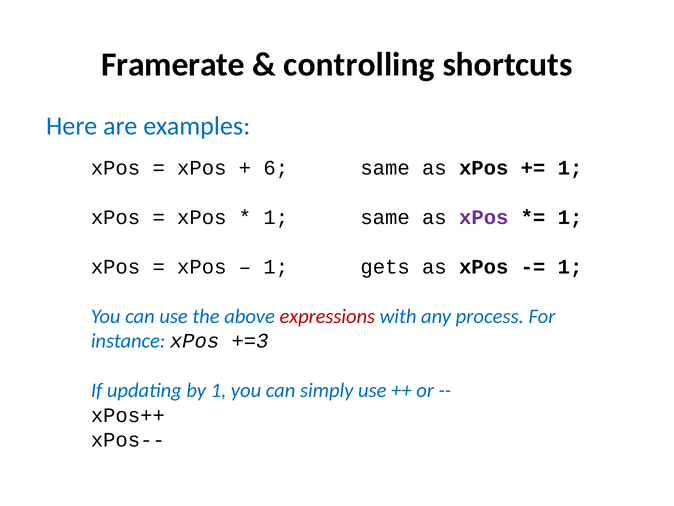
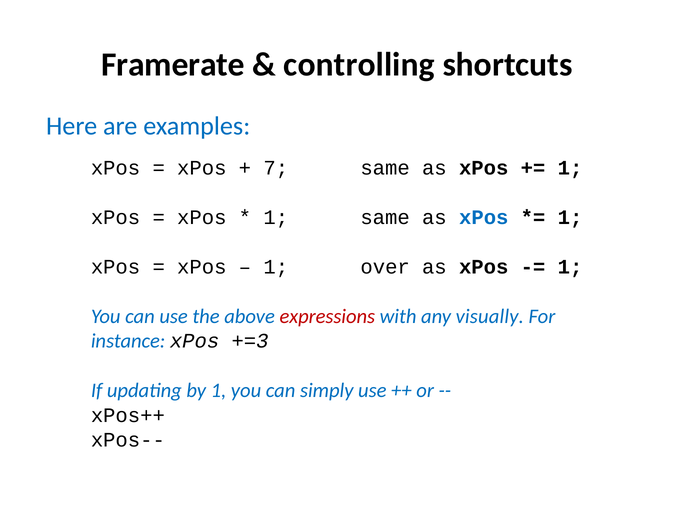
6: 6 -> 7 (276, 168)
xPos colour: purple -> blue (484, 217)
gets: gets -> over (385, 267)
process: process -> visually (490, 316)
